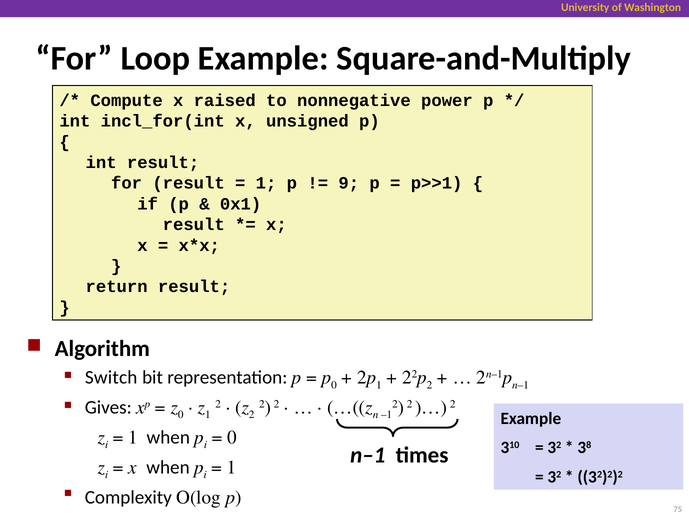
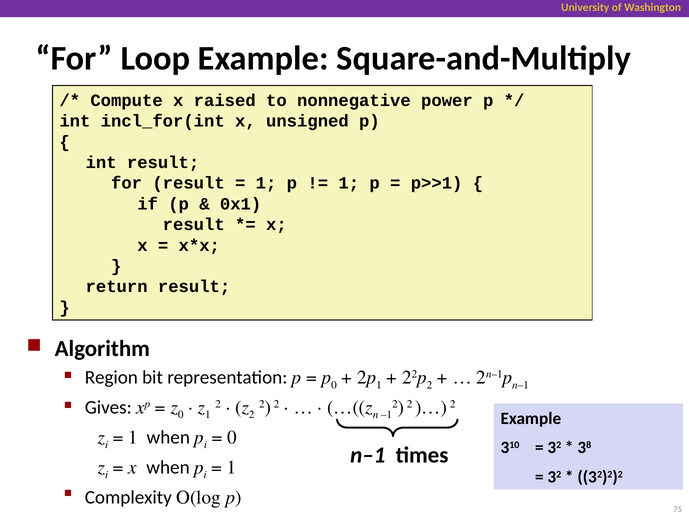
9: 9 -> 1 (349, 183)
Switch: Switch -> Region (111, 377)
